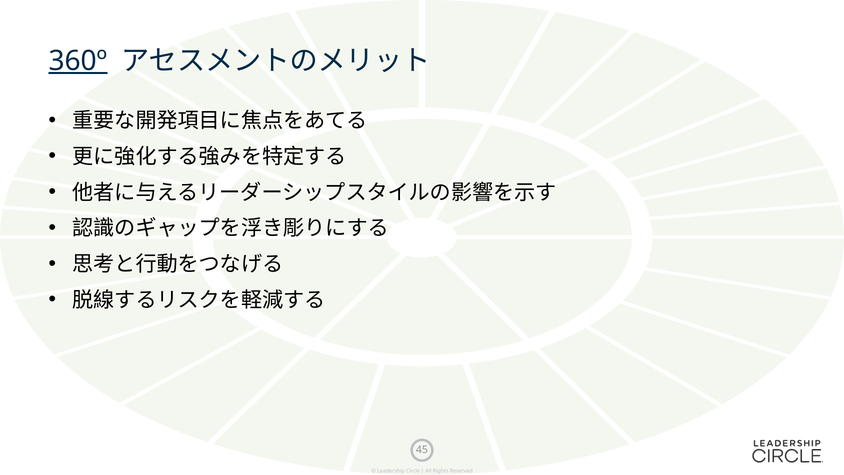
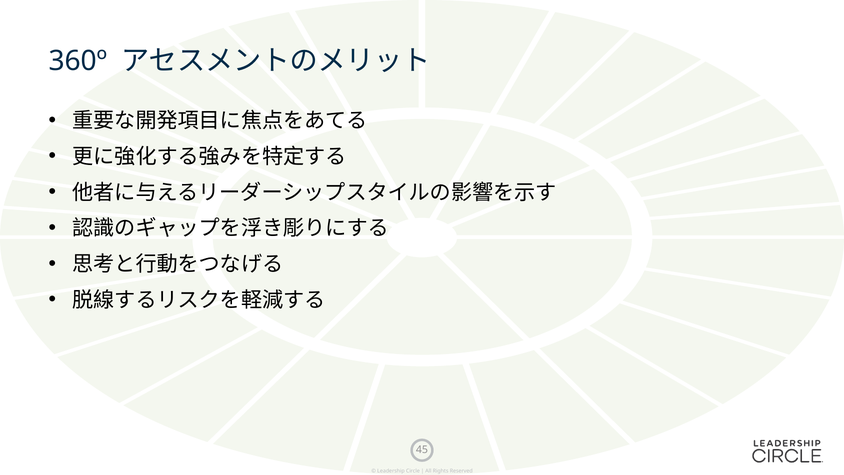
360º underline: present -> none (78, 61)
